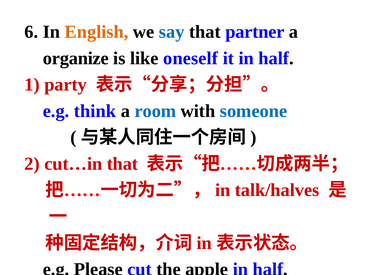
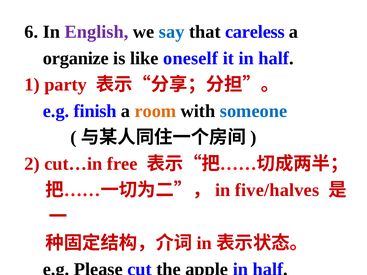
English colour: orange -> purple (97, 32)
partner: partner -> careless (255, 32)
think: think -> finish (95, 111)
room colour: blue -> orange (155, 111)
cut…in that: that -> free (122, 164)
talk/halves: talk/halves -> five/halves (277, 190)
